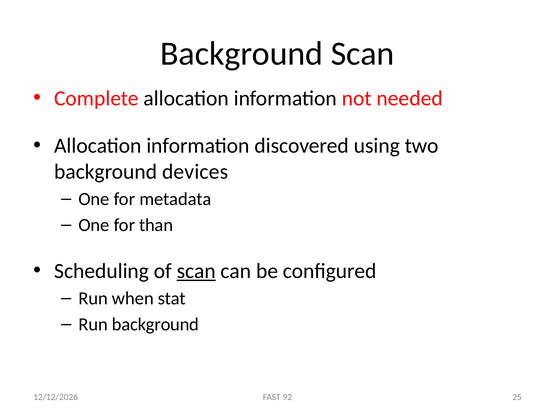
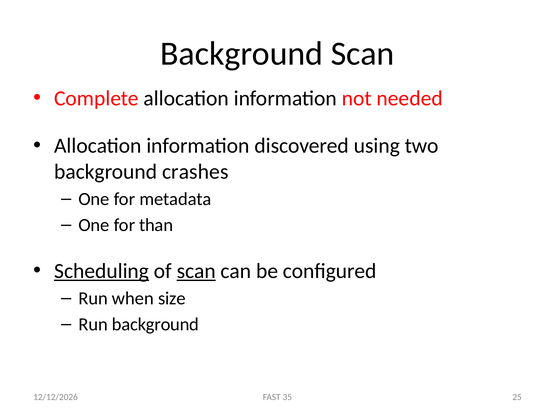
devices: devices -> crashes (195, 172)
Scheduling underline: none -> present (102, 271)
stat: stat -> size (172, 299)
92: 92 -> 35 (287, 397)
